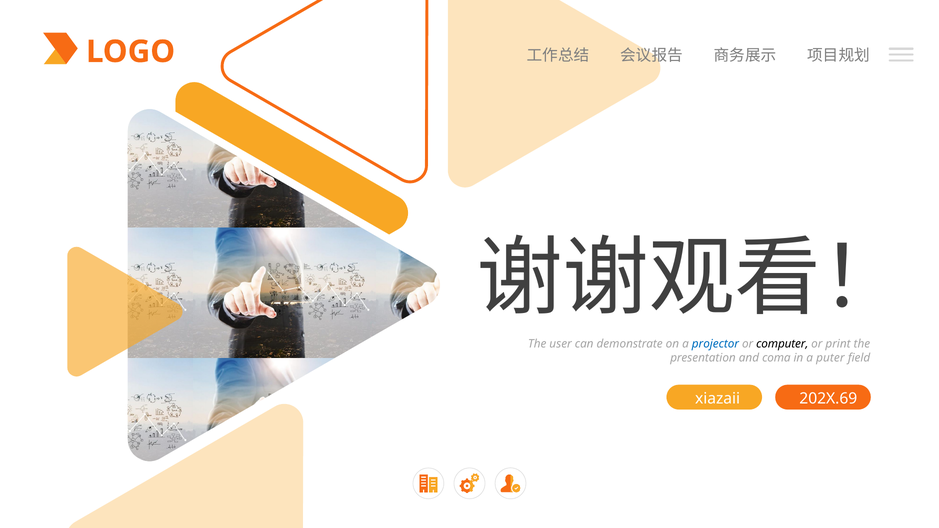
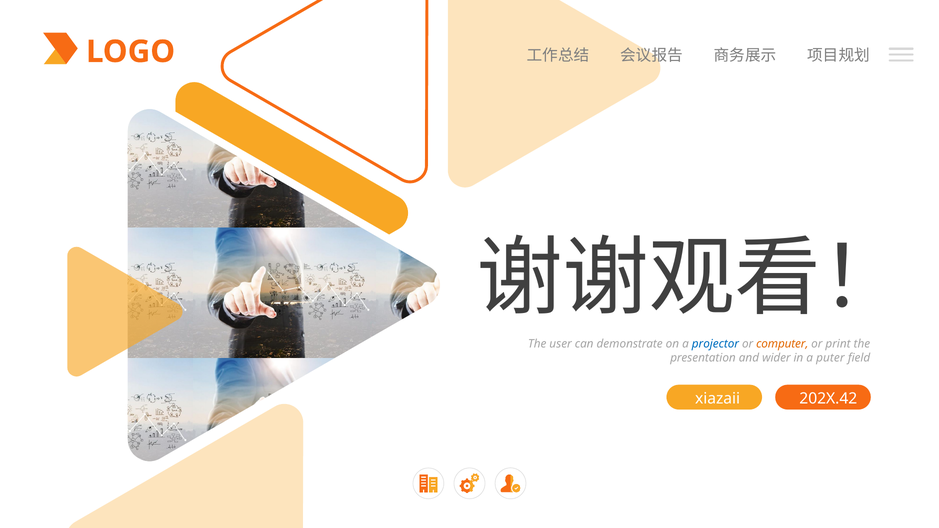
computer colour: black -> orange (782, 344)
coma: coma -> wider (776, 358)
202X.69: 202X.69 -> 202X.42 (828, 399)
